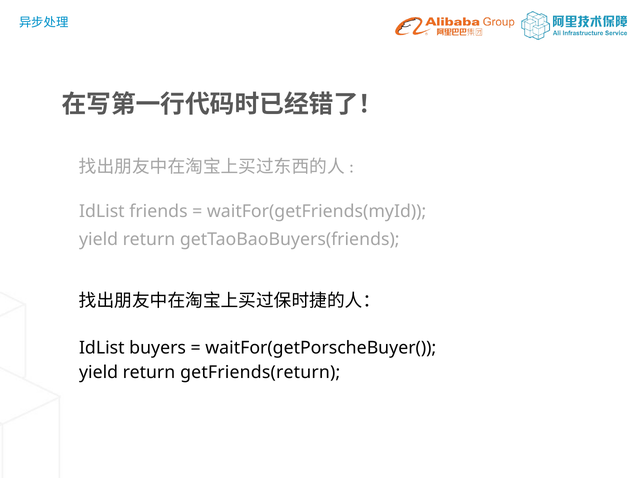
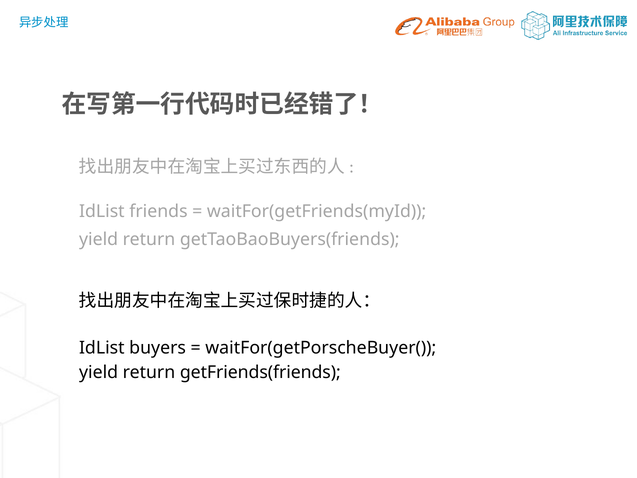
getFriends(return: getFriends(return -> getFriends(friends (260, 372)
